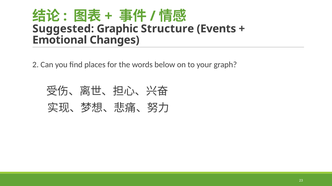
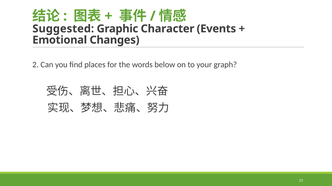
Structure: Structure -> Character (168, 29)
